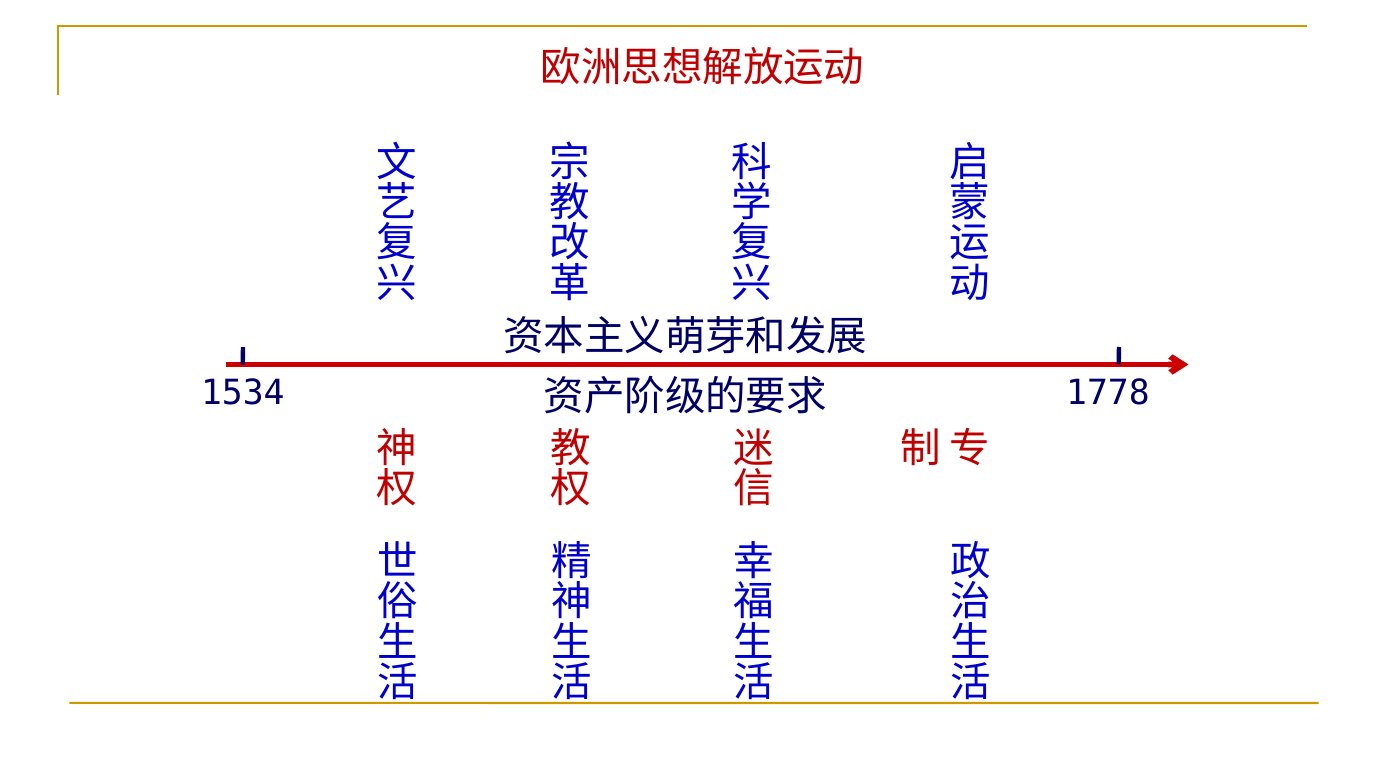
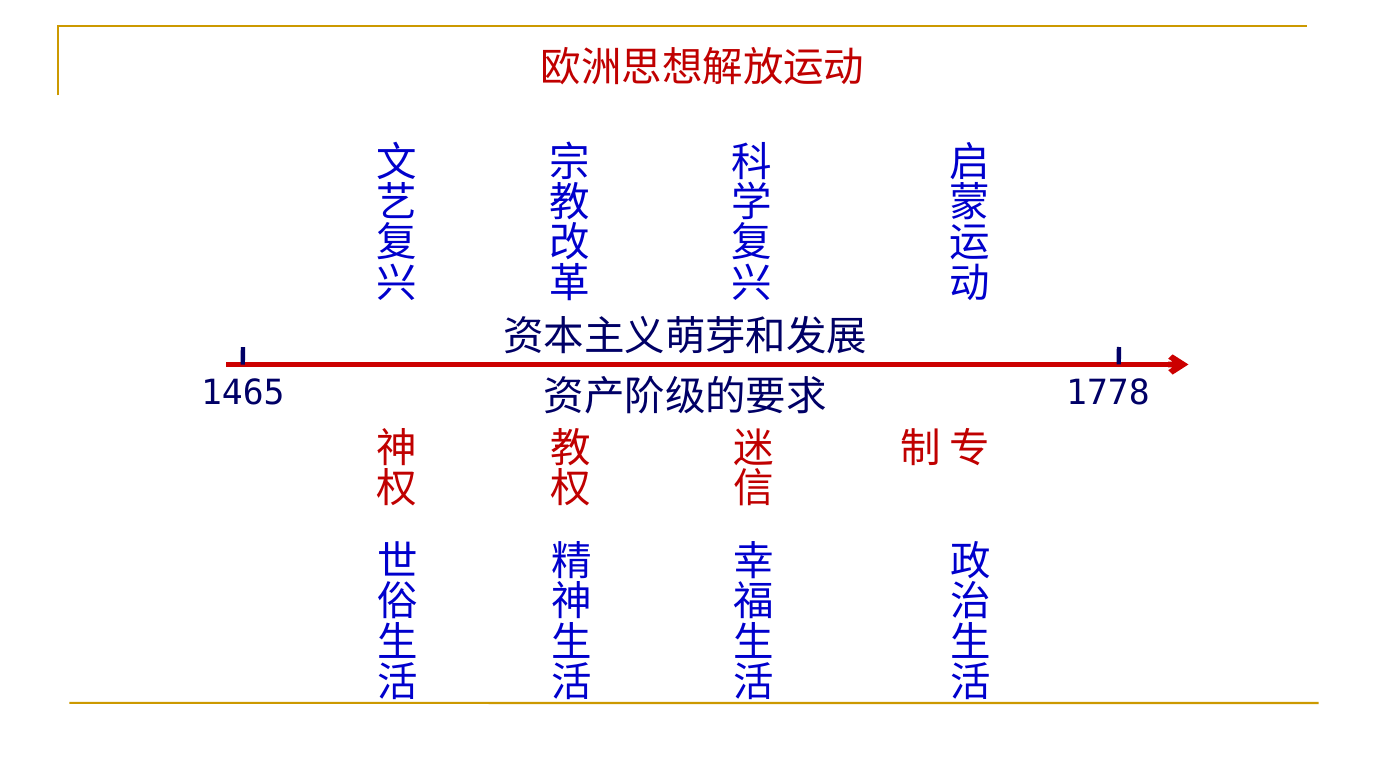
1534: 1534 -> 1465 (243, 393)
